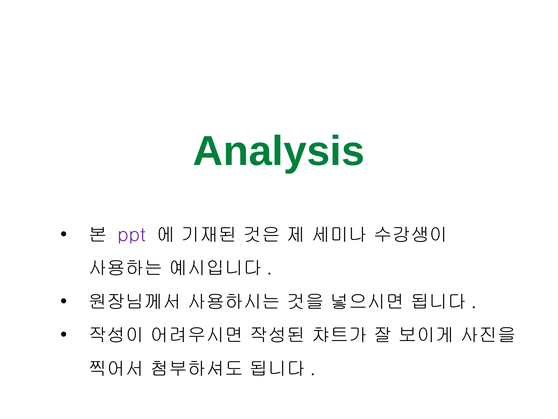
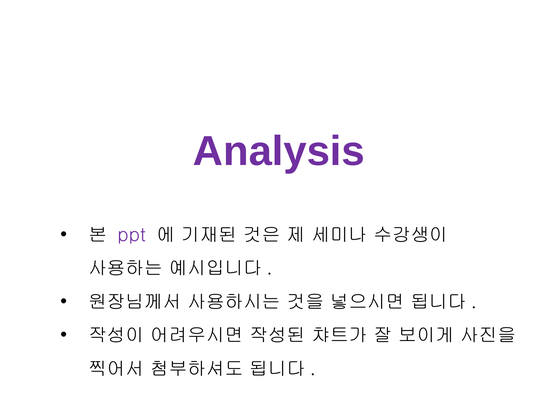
Analysis colour: green -> purple (279, 151)
